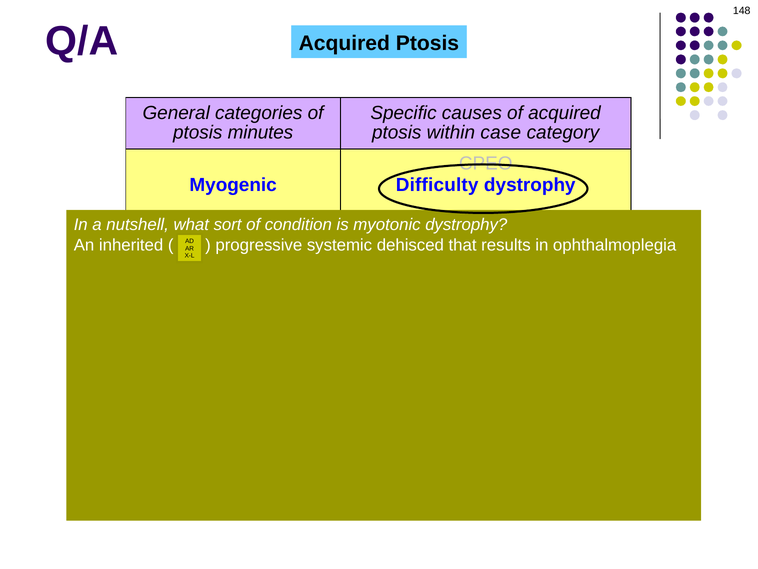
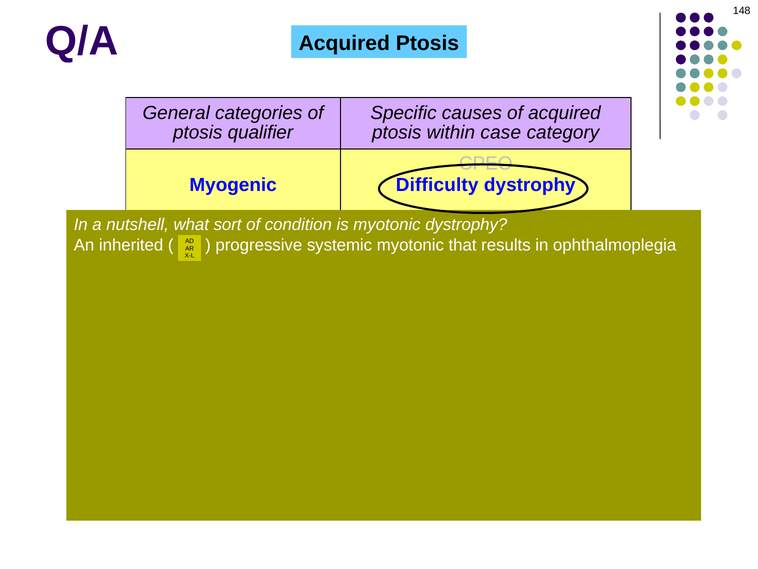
minutes: minutes -> qualifier (260, 132)
systemic dehisced: dehisced -> myotonic (410, 245)
